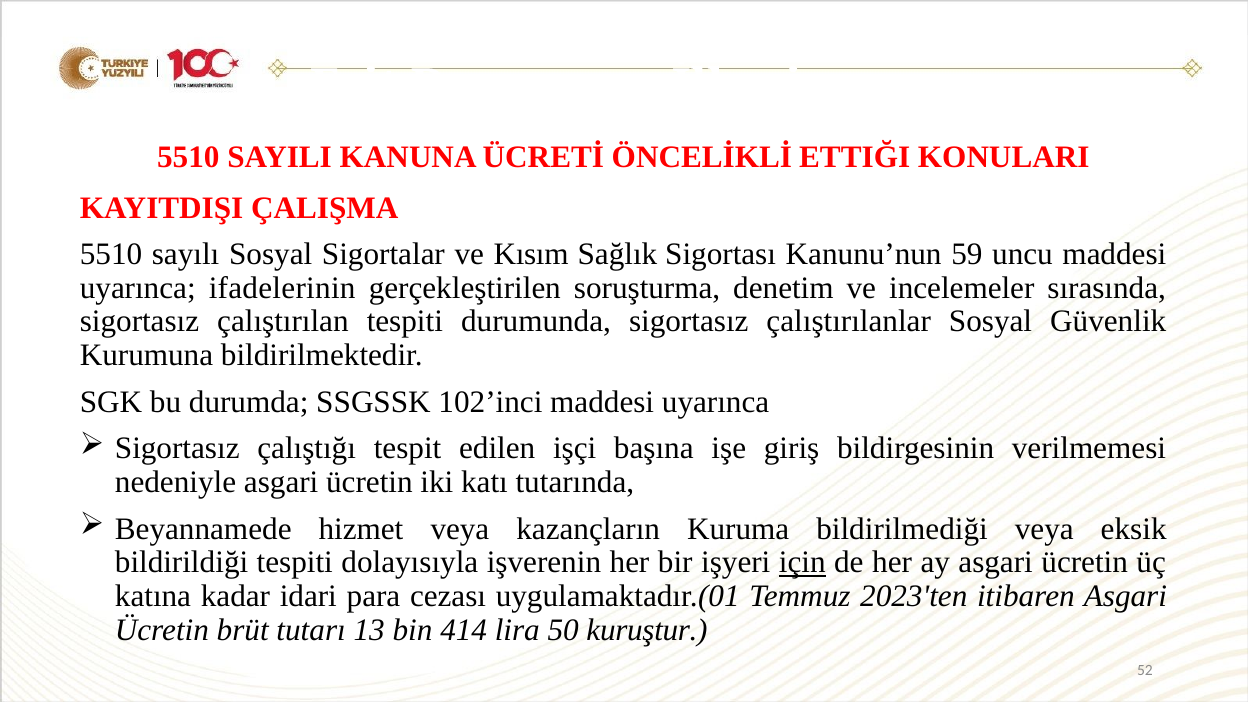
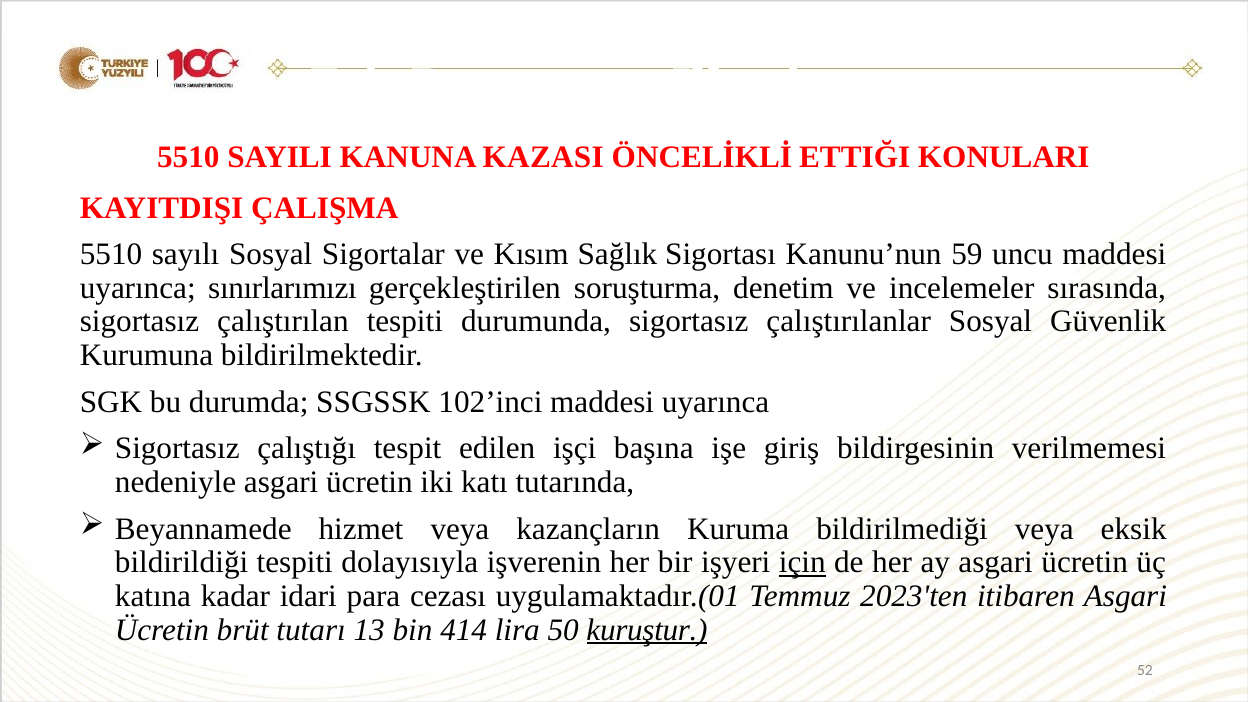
ÜCRETİ: ÜCRETİ -> KAZASI (543, 157)
ifadelerinin: ifadelerinin -> sınırlarımızı (282, 288)
kuruştur underline: none -> present (647, 630)
